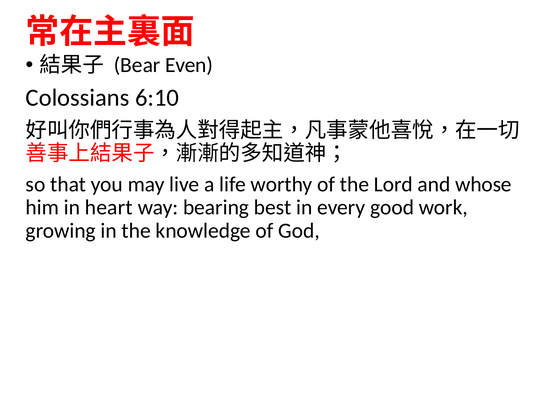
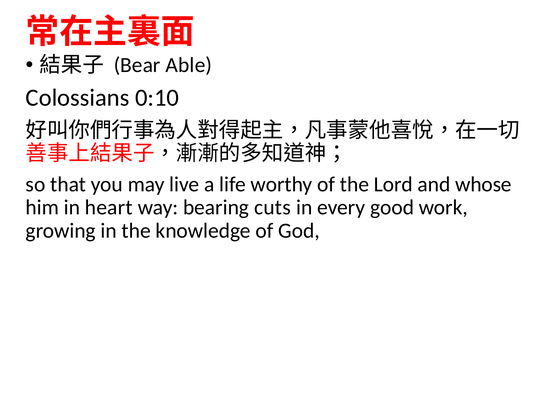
Even: Even -> Able (189, 65)
6:10: 6:10 -> 0:10 (157, 98)
best: best -> cuts (272, 207)
